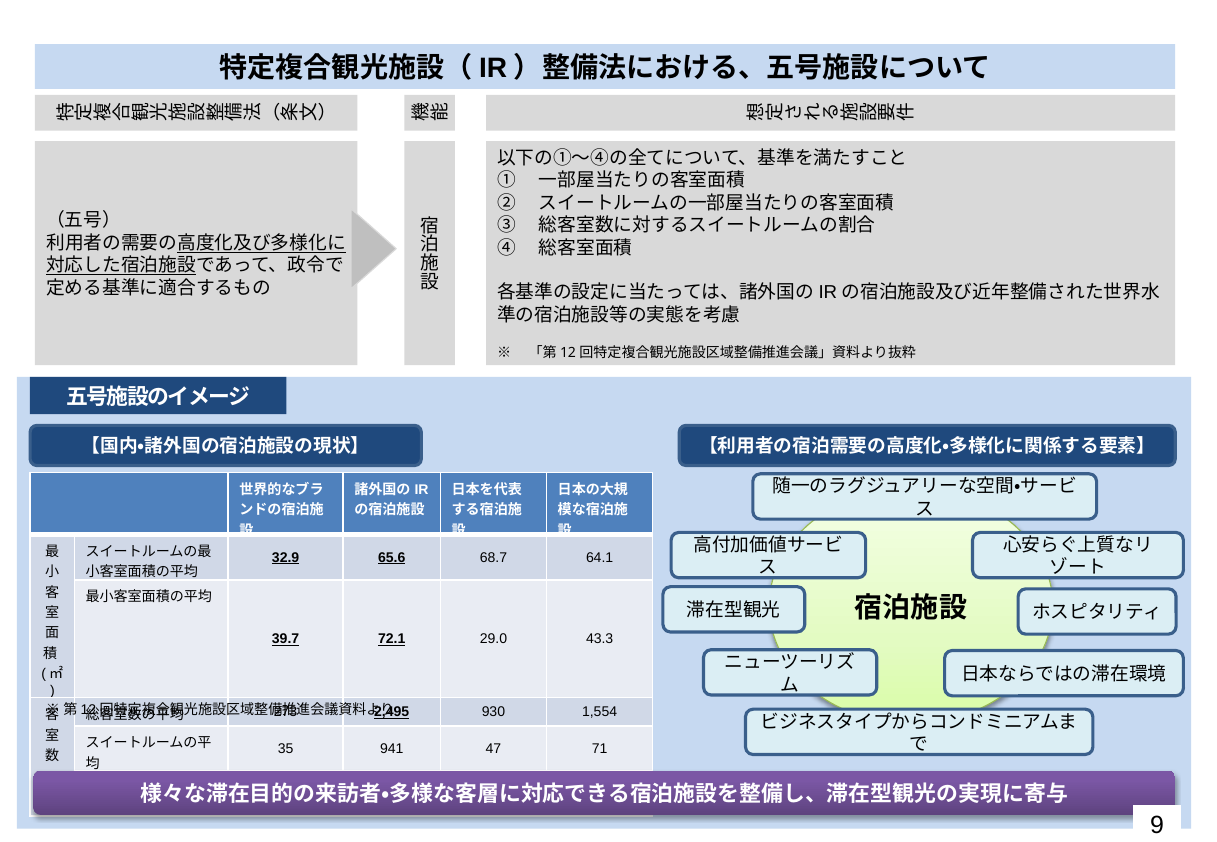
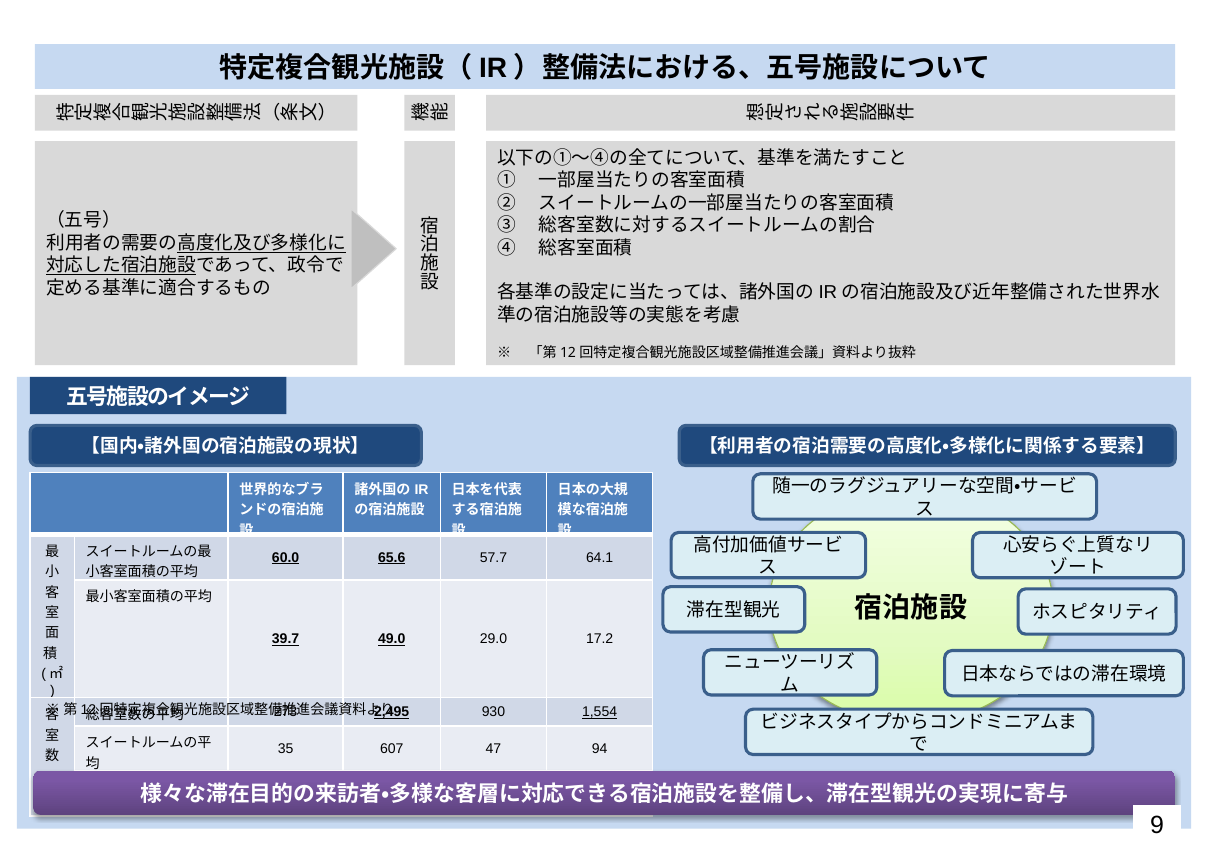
32.9: 32.9 -> 60.0 (286, 558)
68.7: 68.7 -> 57.7 (494, 558)
72.1: 72.1 -> 49.0 (392, 640)
43.3: 43.3 -> 17.2 (600, 640)
1,554 underline: none -> present (600, 713)
941: 941 -> 607 (392, 749)
71: 71 -> 94 (600, 749)
